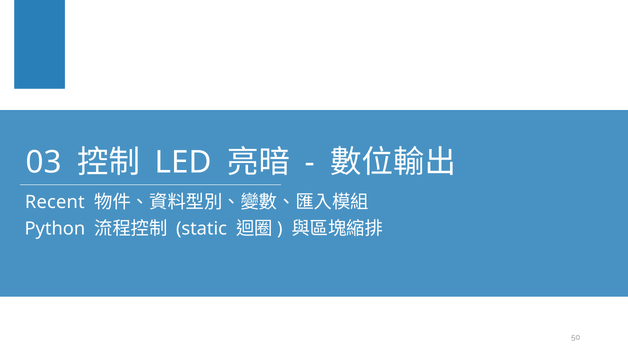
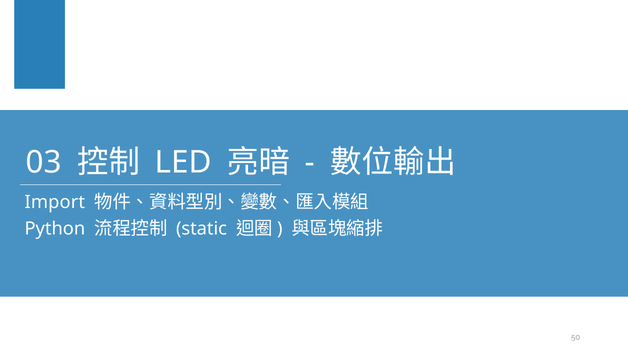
Recent: Recent -> Import (55, 203)
